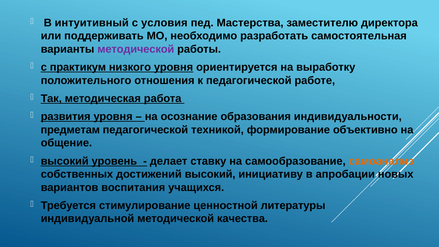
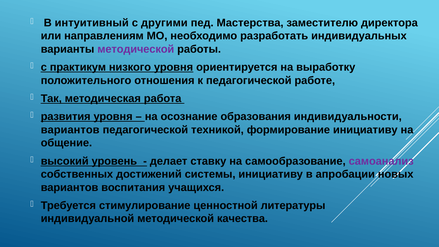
условия: условия -> другими (164, 23)
поддерживать: поддерживать -> направлениям (104, 36)
самостоятельная: самостоятельная -> индивидуальных (359, 36)
предметам: предметам -> вариантов (70, 130)
формирование объективно: объективно -> инициативу (365, 130)
самоанализ colour: orange -> purple (381, 161)
достижений высокий: высокий -> системы (210, 174)
